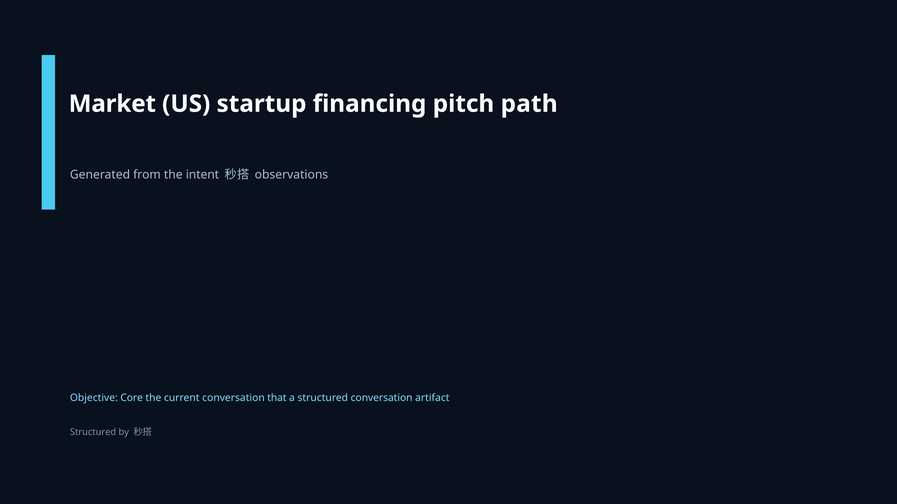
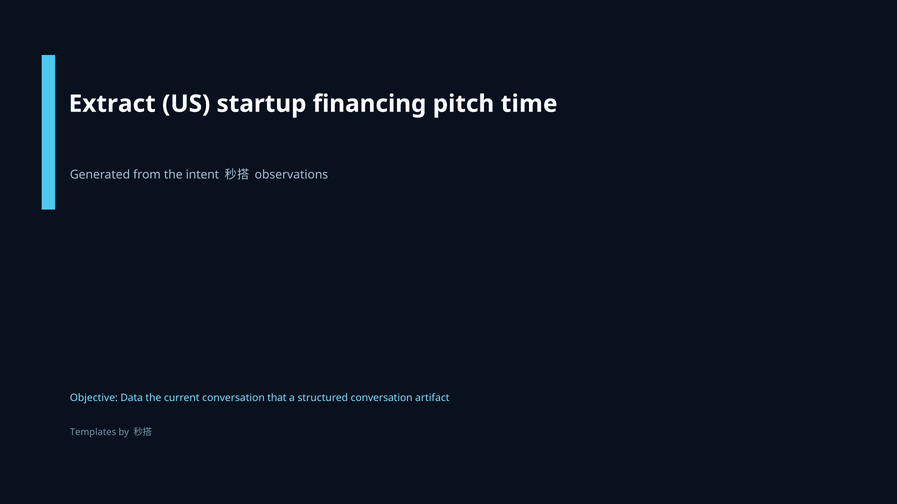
Market: Market -> Extract (112, 104)
path: path -> time (529, 104)
Core: Core -> Data (132, 398)
Structured: Structured -> Templates (93, 433)
